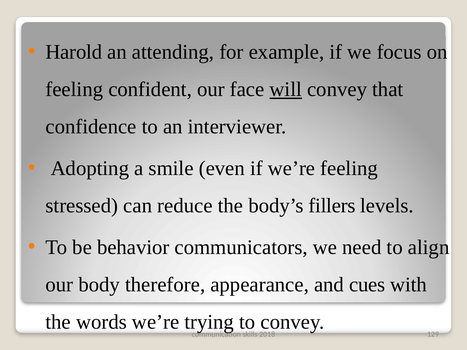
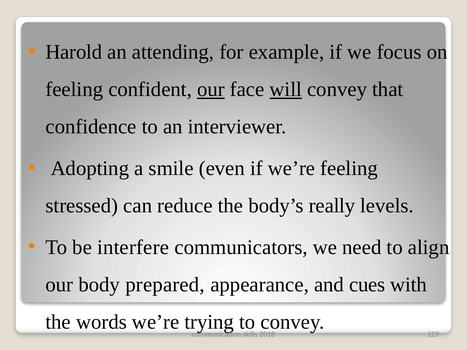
our underline: none -> present (211, 89)
fillers: fillers -> really (332, 206)
behavior: behavior -> interfere (133, 247)
therefore: therefore -> prepared (165, 285)
